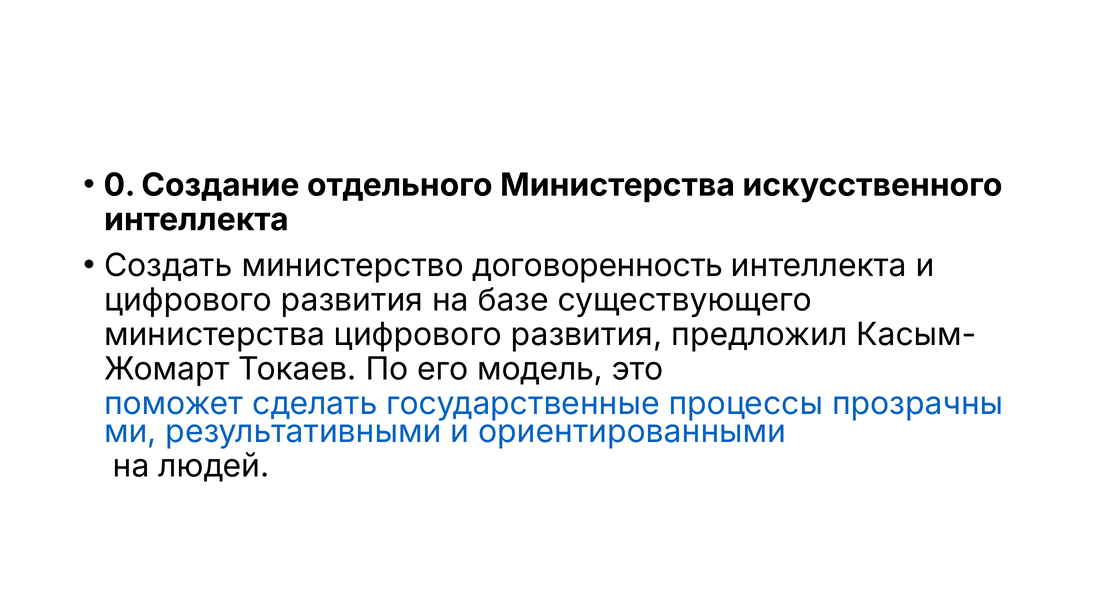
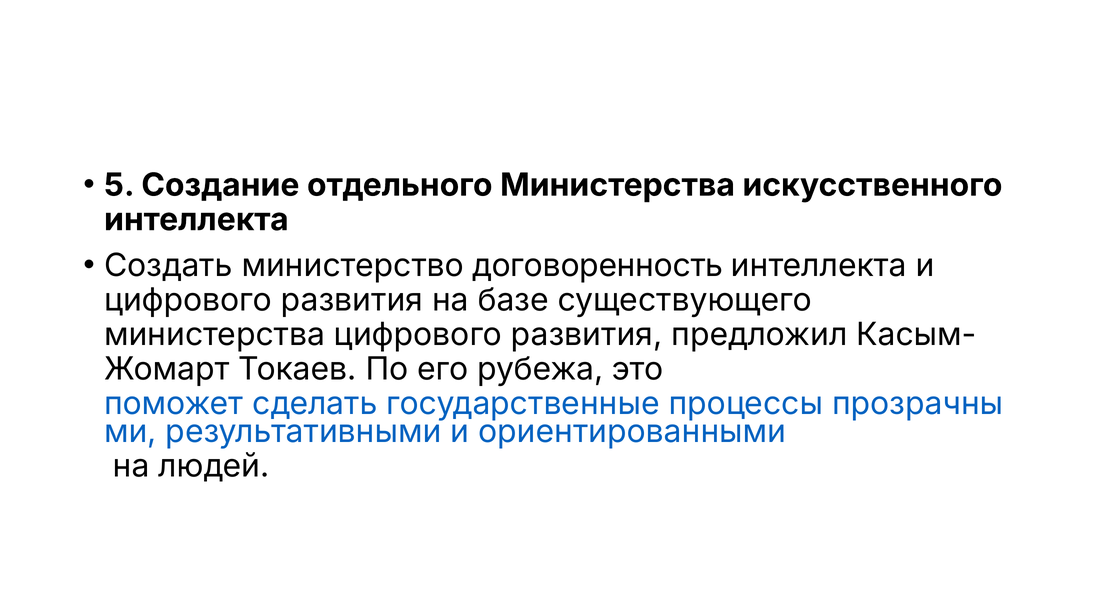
0: 0 -> 5 (119, 185)
модель: модель -> рубежа (540, 369)
